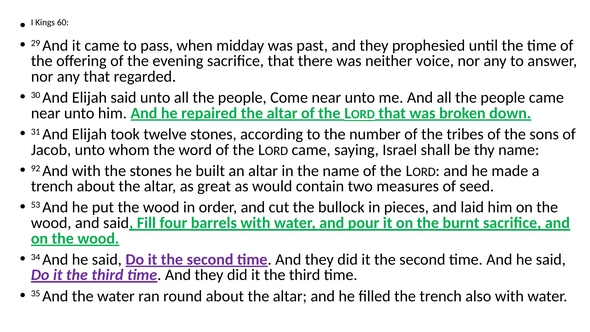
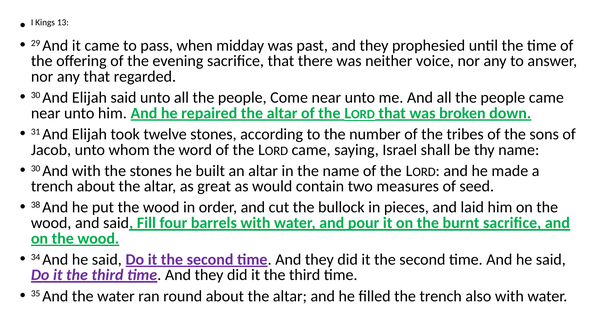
60: 60 -> 13 (63, 23)
92: 92 -> 30 (36, 168)
53: 53 -> 38 (36, 205)
